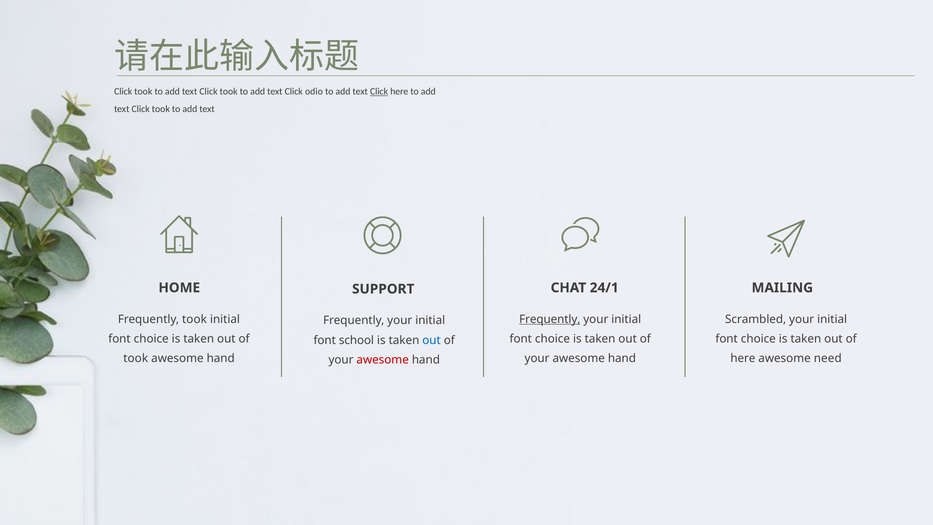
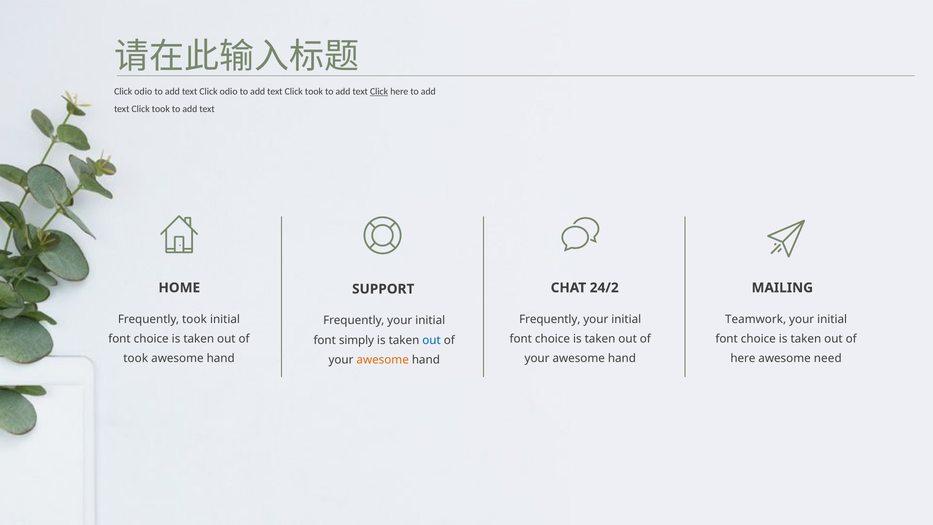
took: took -> odio (143, 91)
took: took -> odio (229, 91)
odio: odio -> took (314, 91)
24/1: 24/1 -> 24/2 (604, 288)
Frequently underline: present -> none (550, 319)
Scrambled: Scrambled -> Teamwork (756, 319)
school: school -> simply (356, 340)
awesome colour: red -> orange (383, 360)
